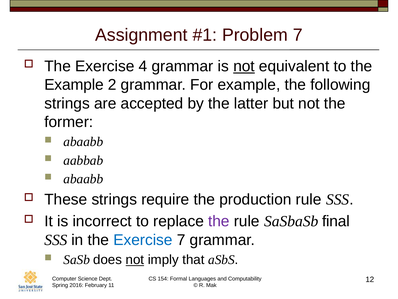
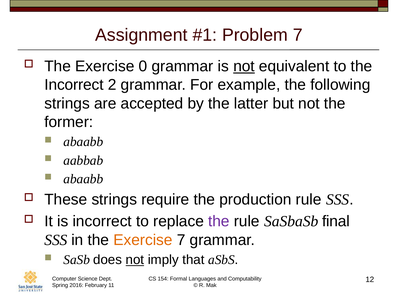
4: 4 -> 0 (143, 66)
Example: Example -> Incorrect (74, 85)
Exercise colour: blue -> orange (143, 240)
